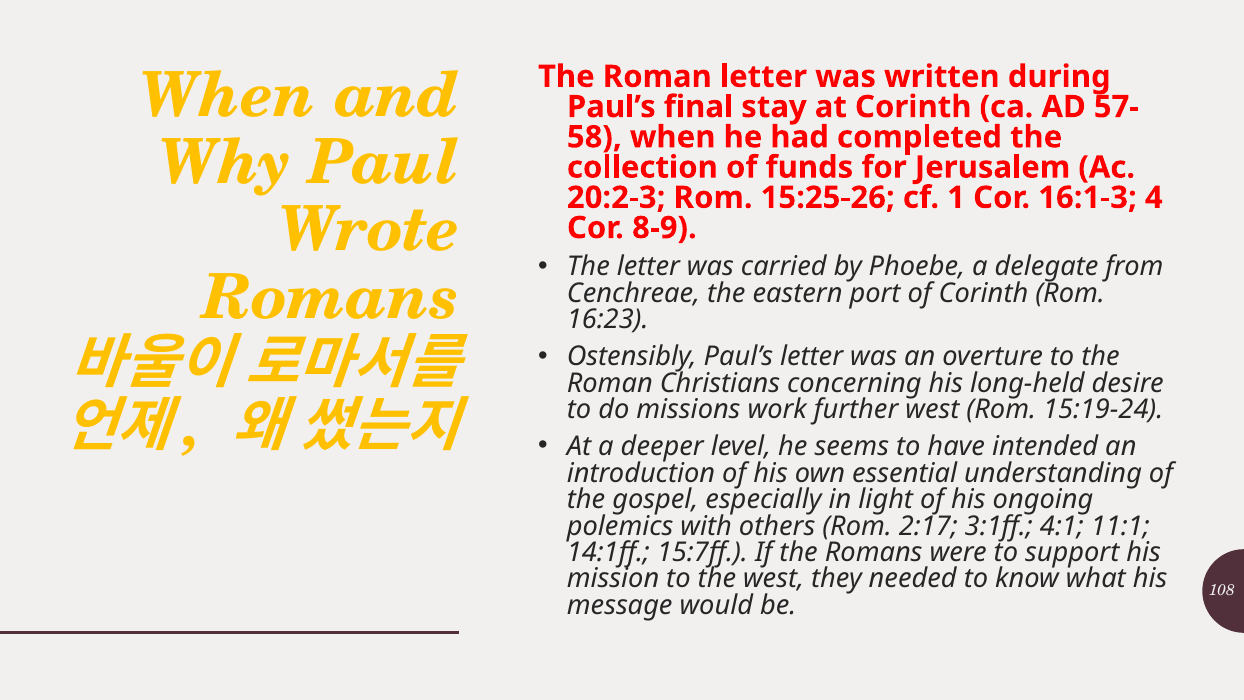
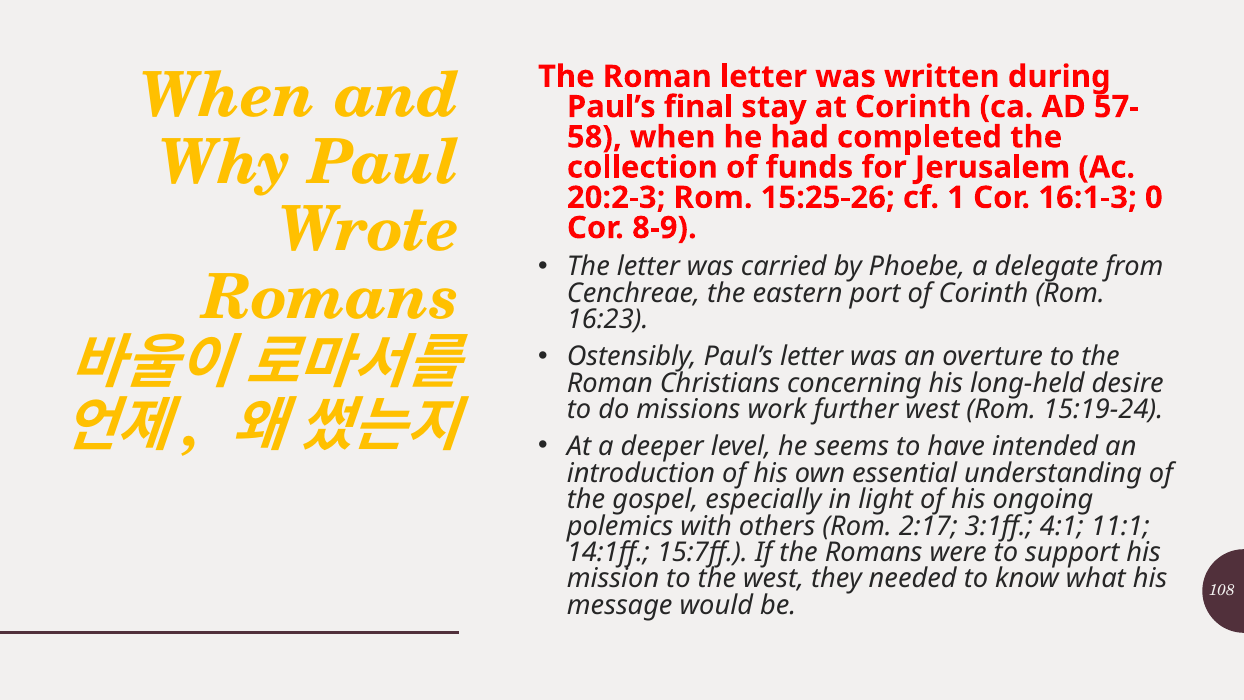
4: 4 -> 0 (1154, 198)
